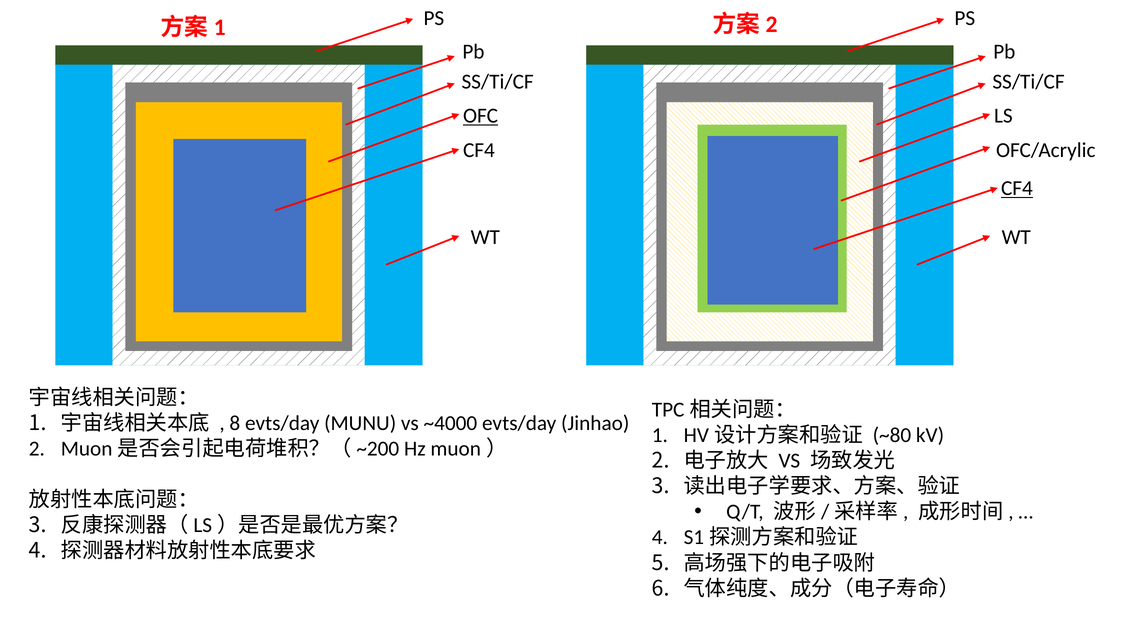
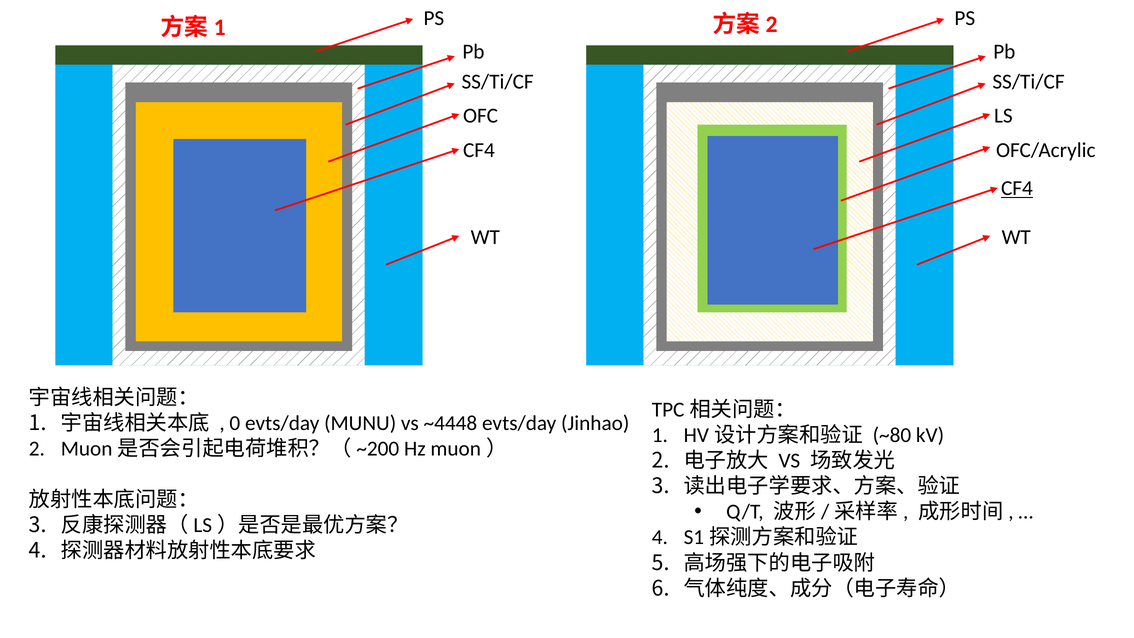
OFC underline: present -> none (481, 116)
8: 8 -> 0 (235, 423)
~4000: ~4000 -> ~4448 (450, 423)
